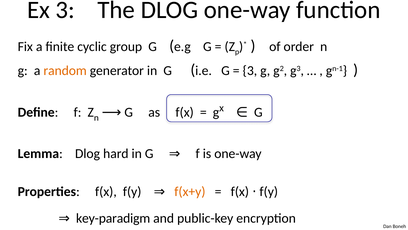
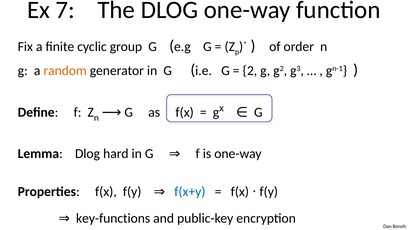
Ex 3: 3 -> 7 (65, 10)
3: 3 -> 2 (250, 71)
f(x+y colour: orange -> blue (190, 191)
key-paradigm: key-paradigm -> key-functions (113, 218)
